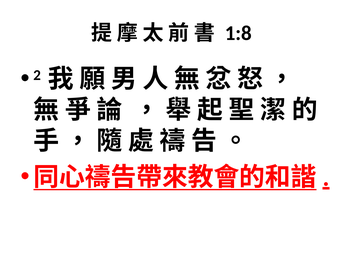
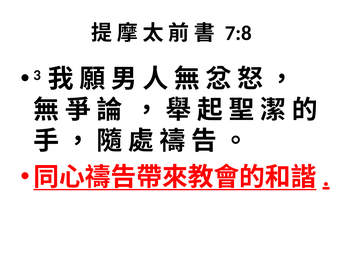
1:8: 1:8 -> 7:8 (238, 33)
2: 2 -> 3 (37, 75)
